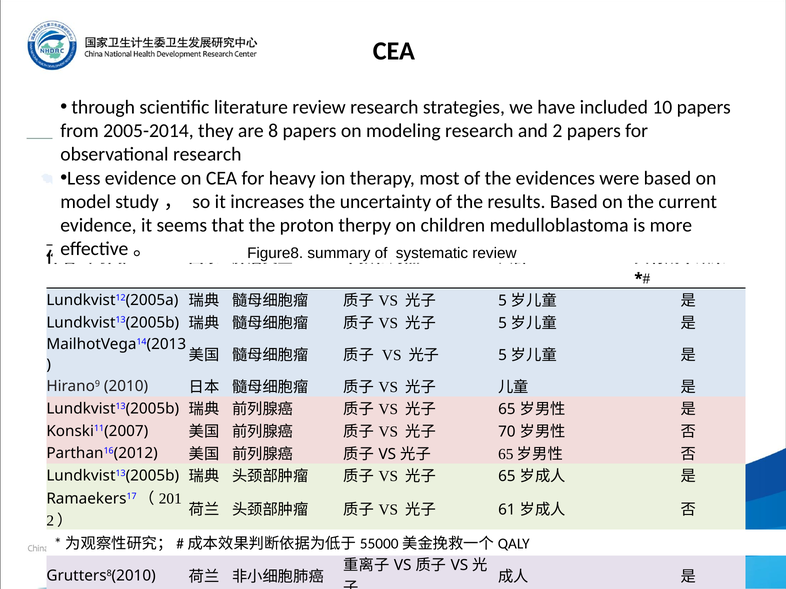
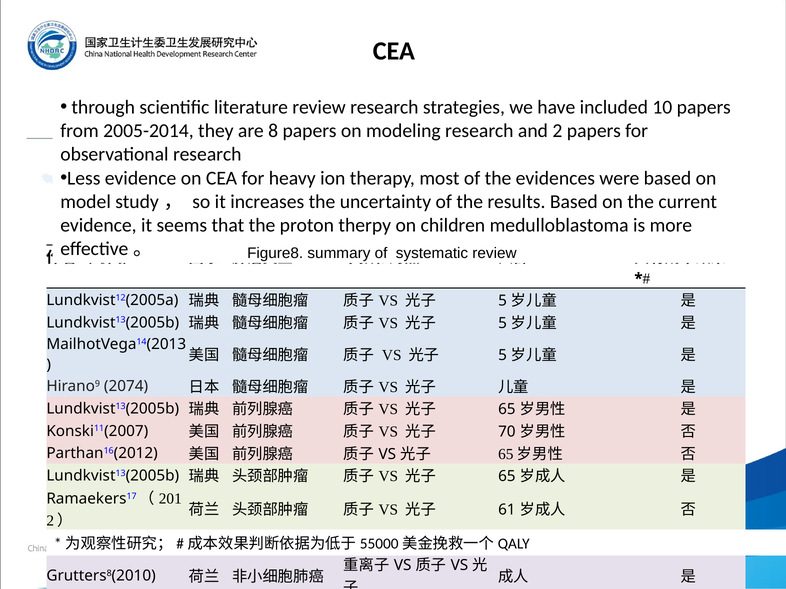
Hirano9 2010: 2010 -> 2074 (126, 387)
